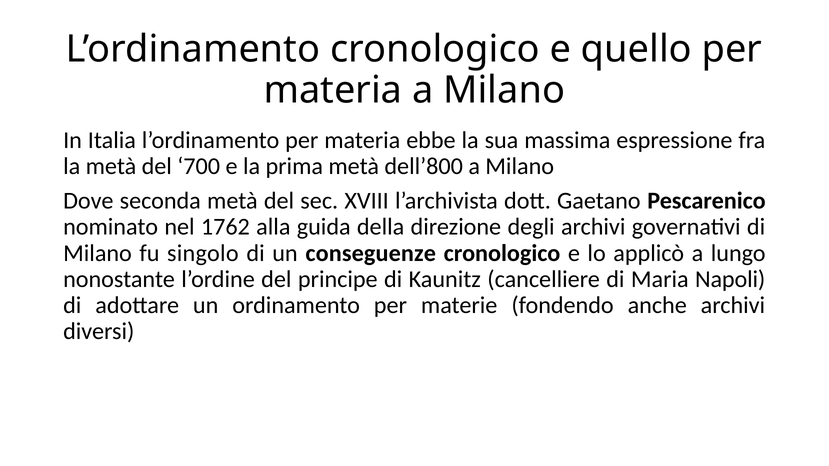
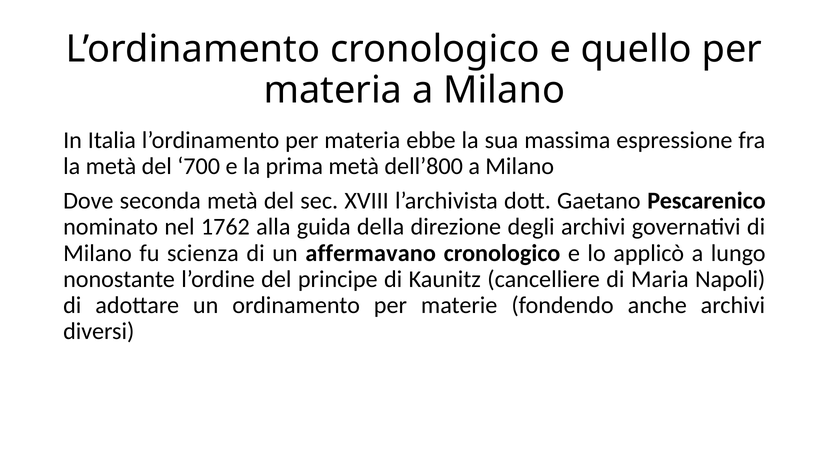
singolo: singolo -> scienza (203, 253)
conseguenze: conseguenze -> affermavano (371, 253)
